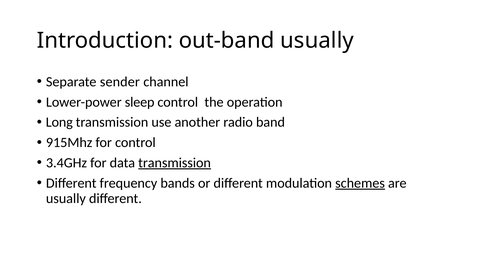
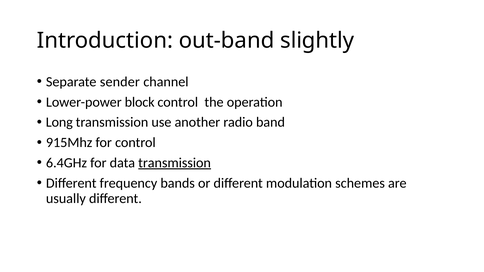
out-band usually: usually -> slightly (317, 41)
sleep: sleep -> block (140, 102)
3.4GHz: 3.4GHz -> 6.4GHz (67, 163)
schemes underline: present -> none (360, 183)
